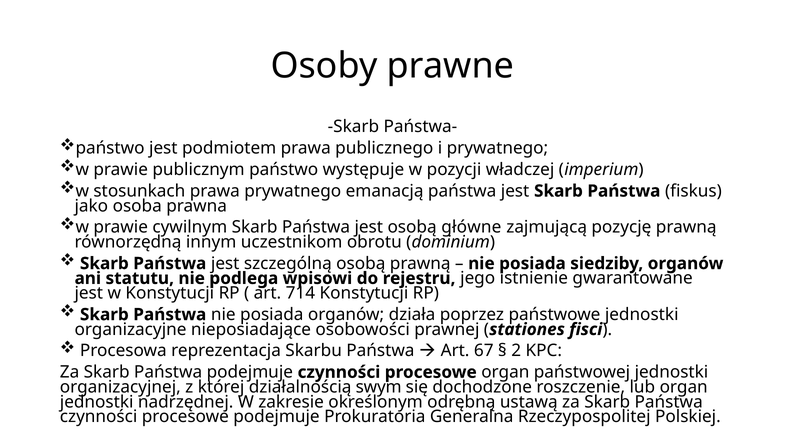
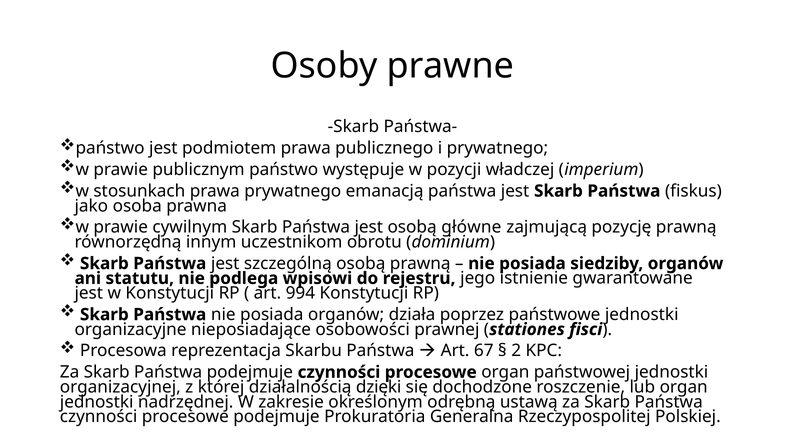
714: 714 -> 994 (300, 293)
swym: swym -> dzięki (379, 387)
